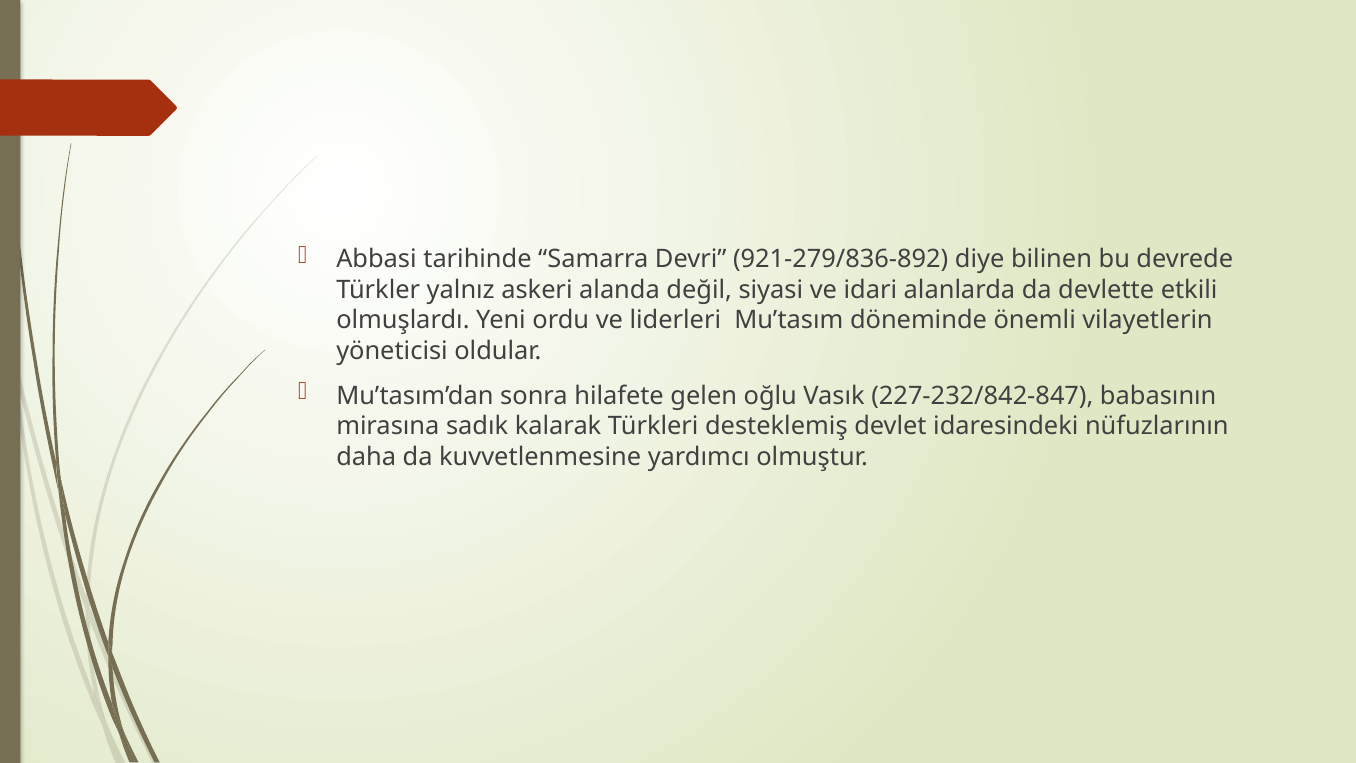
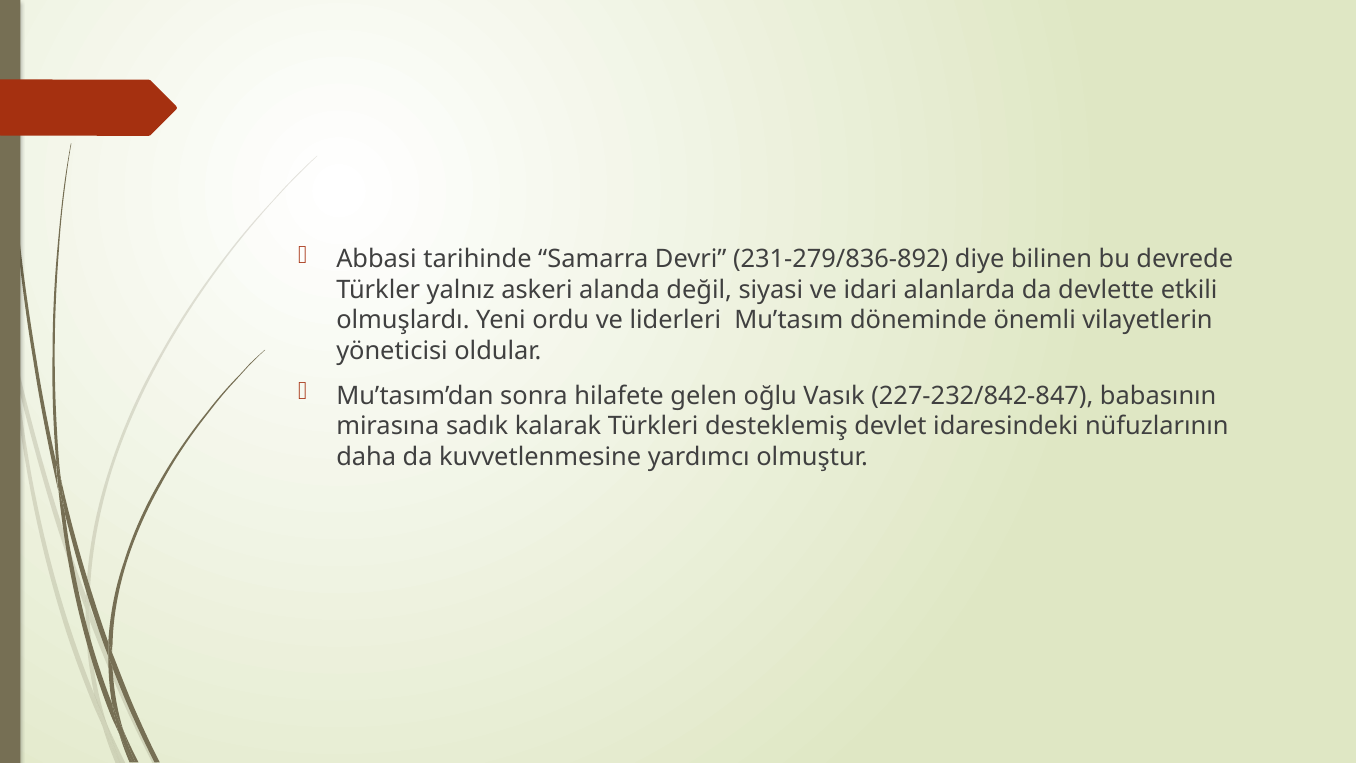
921-279/836-892: 921-279/836-892 -> 231-279/836-892 (841, 259)
